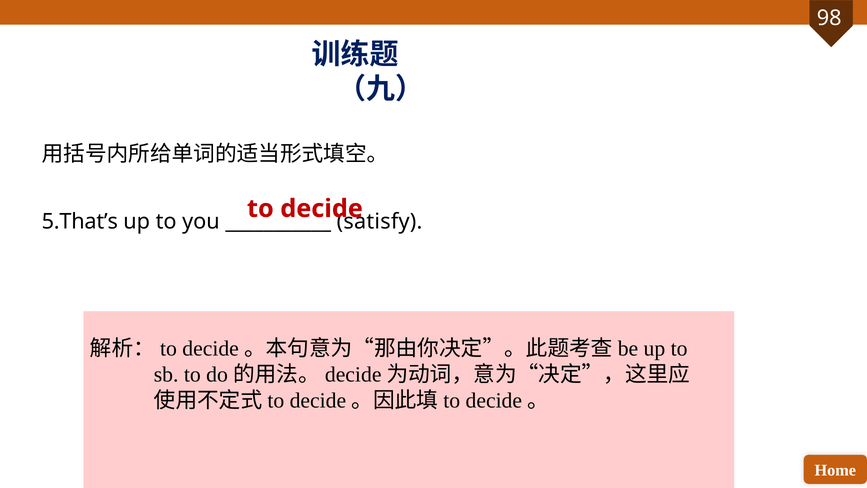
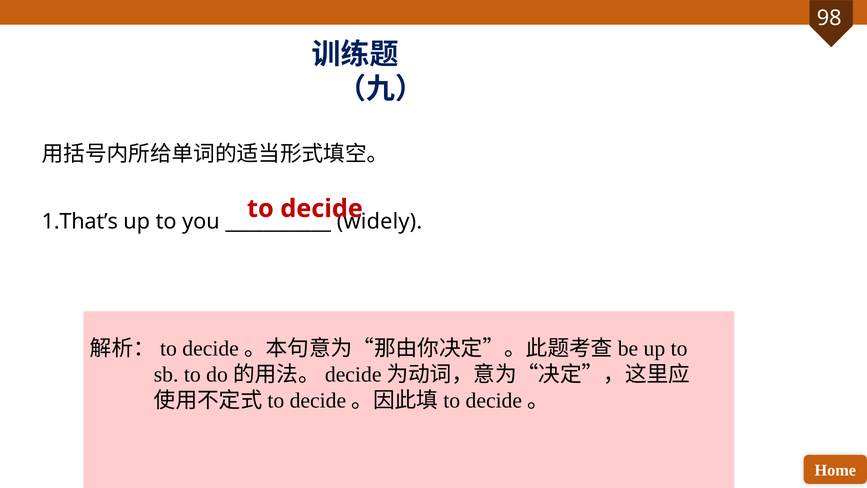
5.That’s: 5.That’s -> 1.That’s (80, 222)
satisfy: satisfy -> widely (380, 222)
